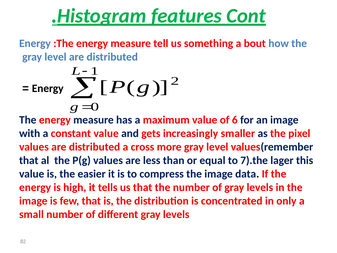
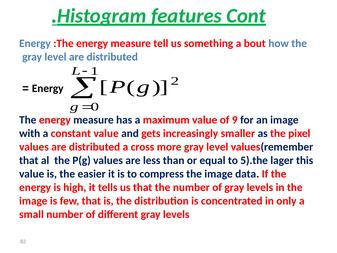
6: 6 -> 9 (235, 120)
7).the: 7).the -> 5).the (254, 160)
